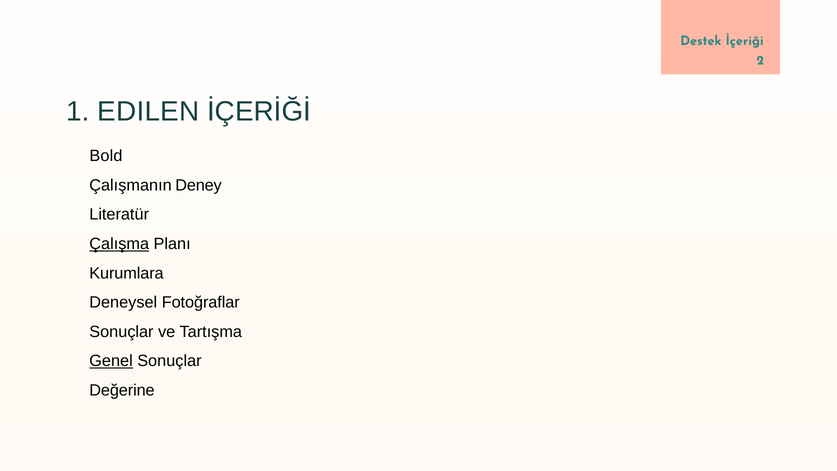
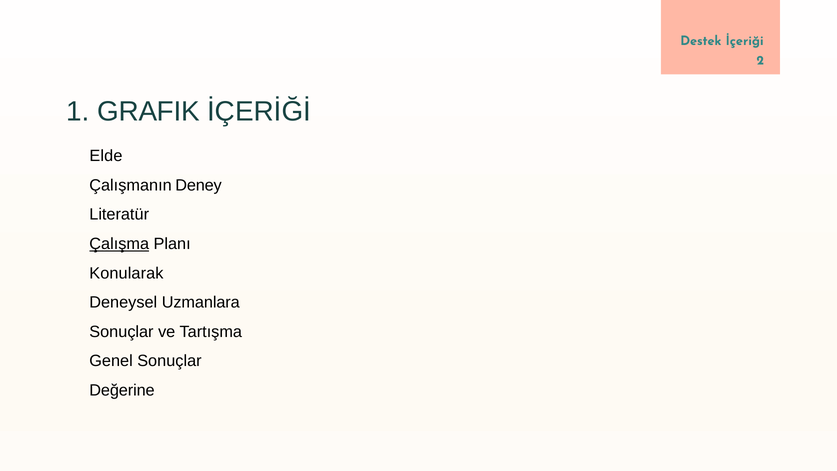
EDILEN: EDILEN -> GRAFIK (149, 112)
Bold: Bold -> Elde (106, 156)
Kurumlara: Kurumlara -> Konularak (126, 273)
Fotoğraflar: Fotoğraflar -> Uzmanlara (201, 302)
Genel underline: present -> none (111, 361)
